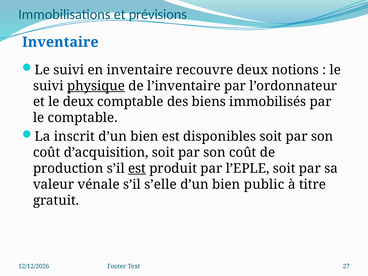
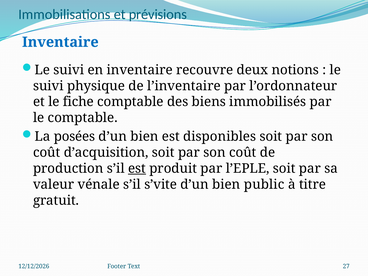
physique underline: present -> none (96, 86)
le deux: deux -> fiche (78, 102)
inscrit: inscrit -> posées (74, 136)
s’elle: s’elle -> s’vite (161, 184)
